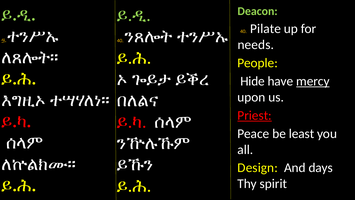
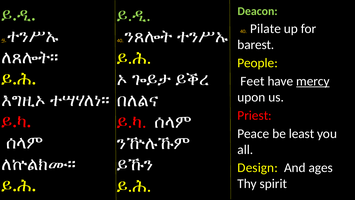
needs: needs -> barest (256, 45)
Hide: Hide -> Feet (252, 81)
Priest underline: present -> none (255, 115)
days: days -> ages (321, 168)
